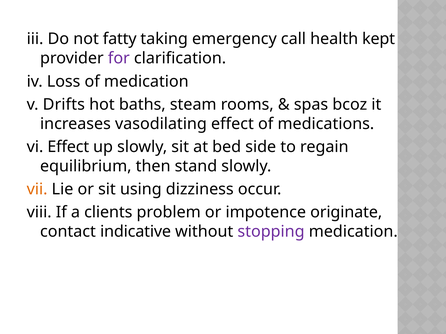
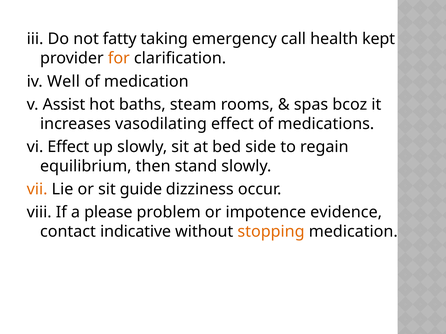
for colour: purple -> orange (119, 58)
Loss: Loss -> Well (64, 81)
Drifts: Drifts -> Assist (64, 105)
using: using -> guide (141, 190)
clients: clients -> please (108, 213)
originate: originate -> evidence (346, 213)
stopping colour: purple -> orange (271, 232)
